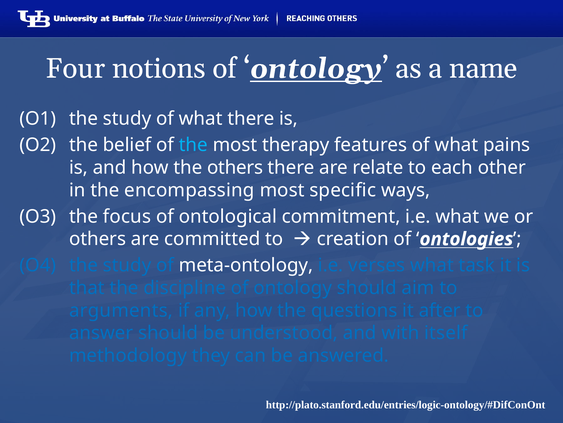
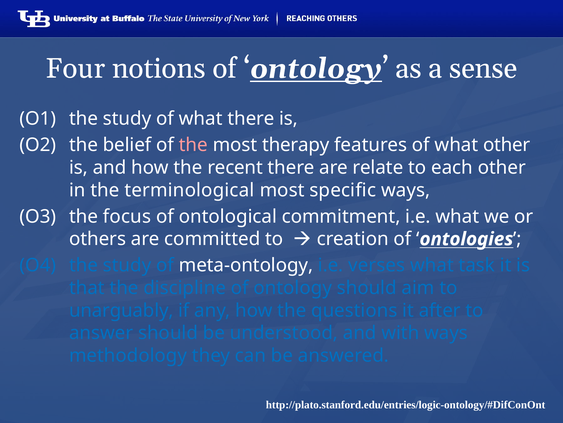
name: name -> sense (483, 69)
the colour: light blue -> pink (193, 145)
what pains: pains -> other (507, 145)
the others: others -> recent (235, 167)
encompassing: encompassing -> terminological (189, 190)
arguments: arguments -> unarguably (121, 310)
with itself: itself -> ways (446, 332)
